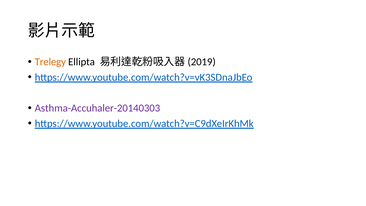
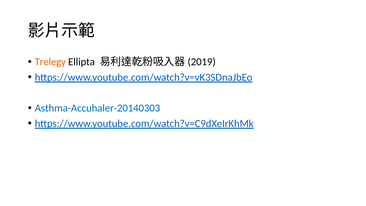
Asthma-Accuhaler-20140303 colour: purple -> blue (97, 108)
